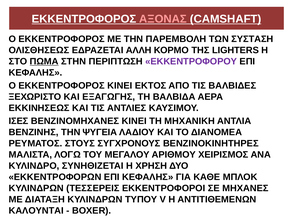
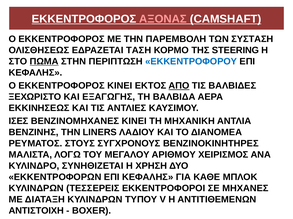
ΑΛΛΗ: ΑΛΛΗ -> ΤΑΣΗ (139, 50)
LIGHTERS: LIGHTERS -> STEERING (235, 50)
ΕΚΚΕΝΤΡΟΦΟΡΟΥ colour: purple -> blue (191, 62)
ΑΠΟ underline: none -> present (179, 86)
ΨΥΓΕΙΑ: ΨΥΓΕΙΑ -> LINERS (100, 133)
ΚΑΛΟΥΝΤΑΙ: ΚΑΛΟΥΝΤΑΙ -> ΑΝΤΙΣΤΟΙΧΗ (36, 211)
